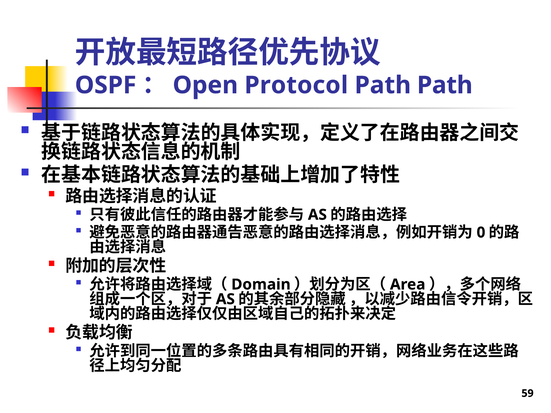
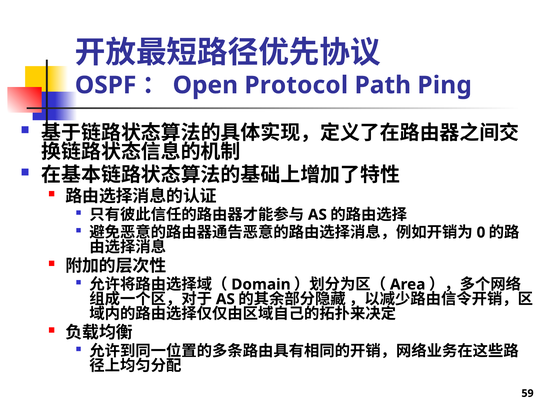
Path Path: Path -> Ping (445, 85)
